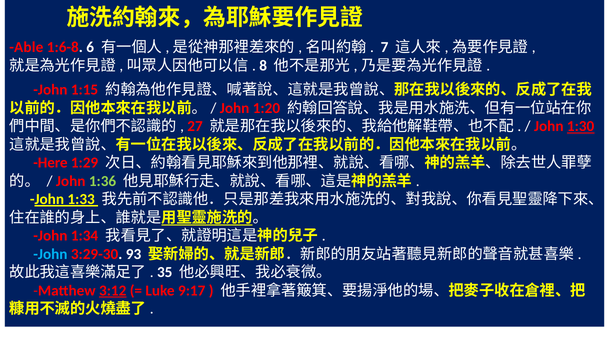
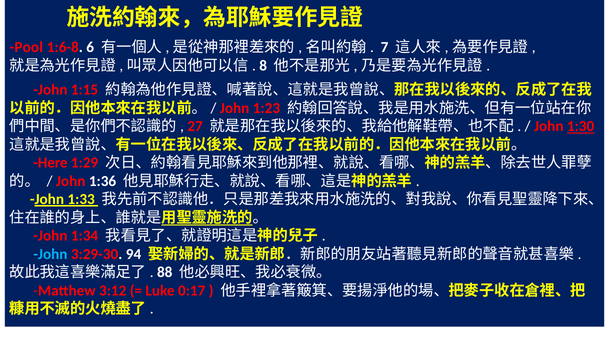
Able: Able -> Pool (26, 47)
1:20: 1:20 -> 1:23 (266, 108)
1:36 colour: light green -> white (103, 181)
93: 93 -> 94 (133, 254)
35: 35 -> 88 (165, 272)
3:12 underline: present -> none (113, 291)
9:17: 9:17 -> 0:17 (192, 291)
